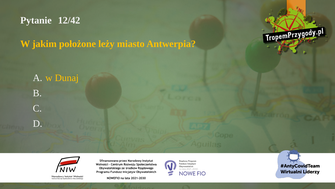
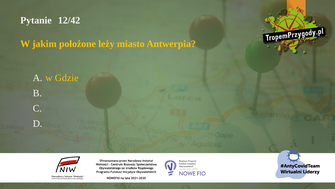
Dunaj: Dunaj -> Gdzie (67, 78)
